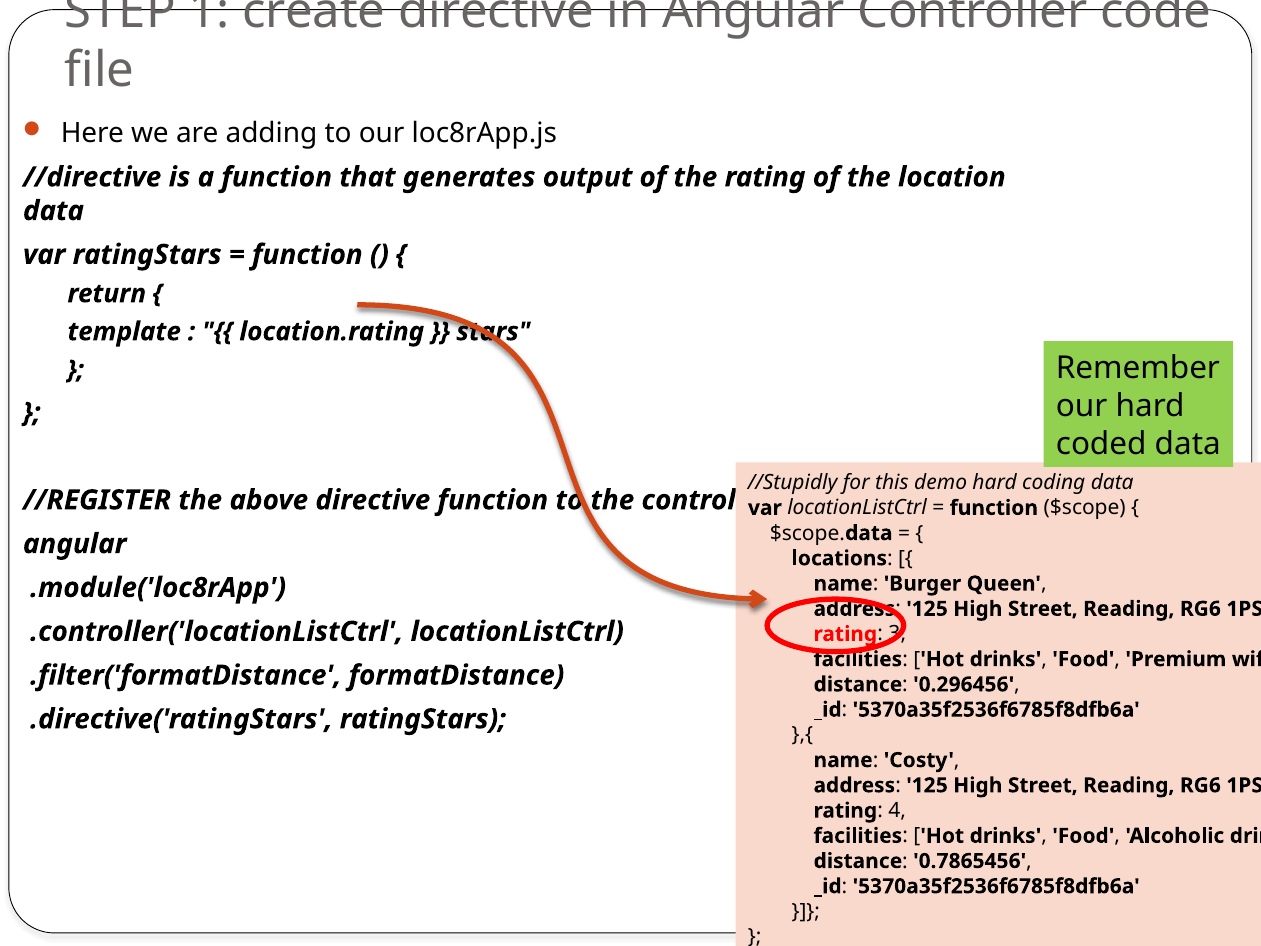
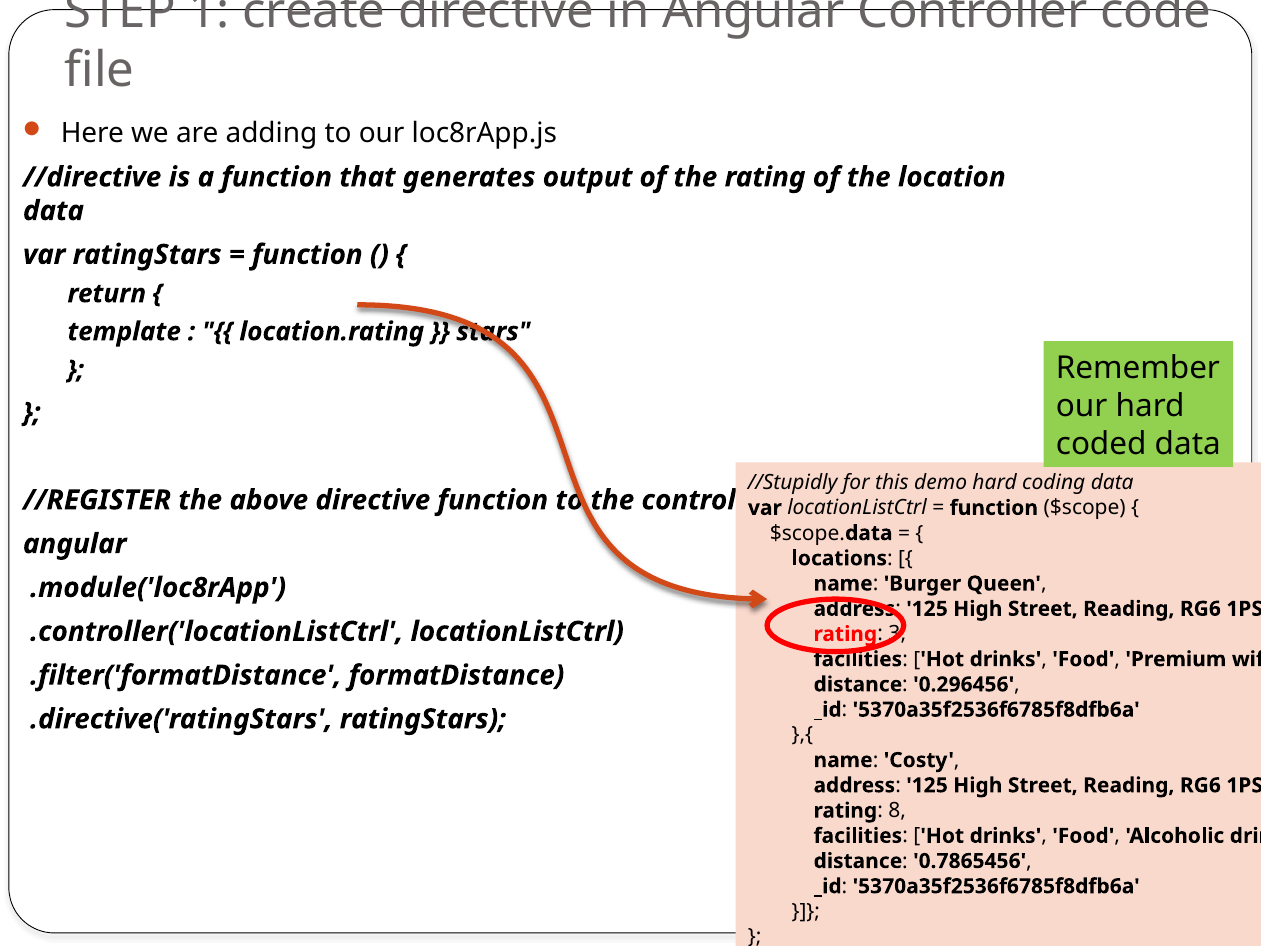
4: 4 -> 8 (897, 810)
